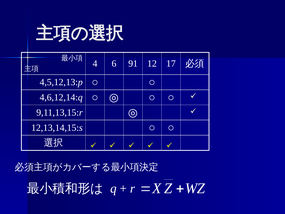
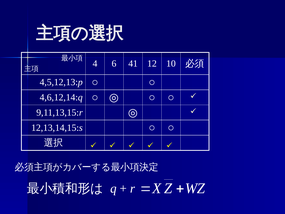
91: 91 -> 41 (133, 63)
17: 17 -> 10 (171, 63)
